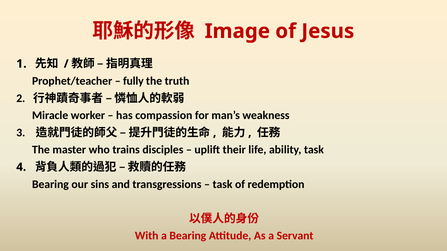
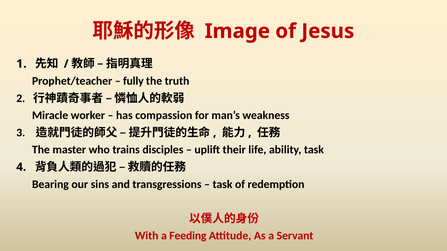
a Bearing: Bearing -> Feeding (188, 236)
